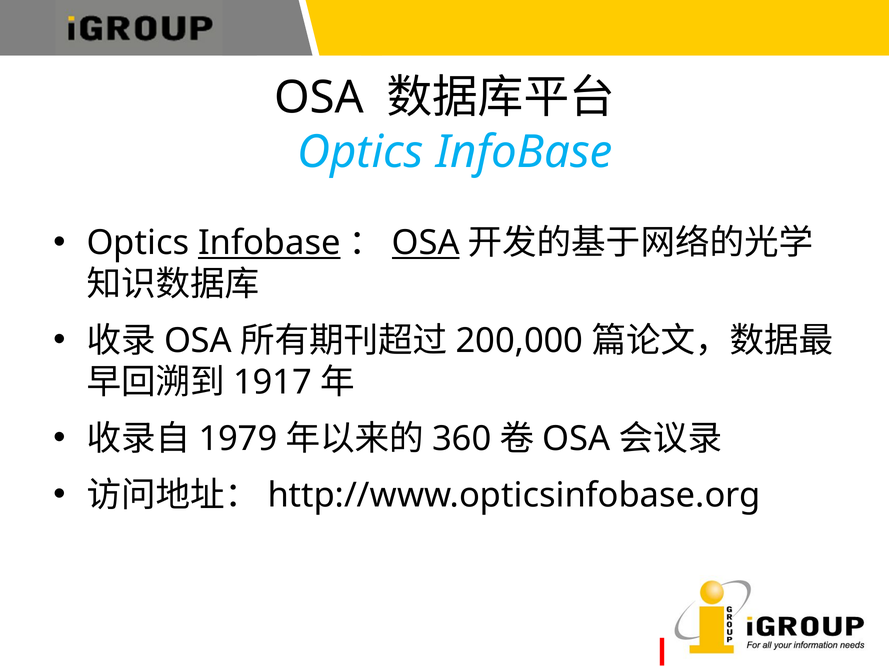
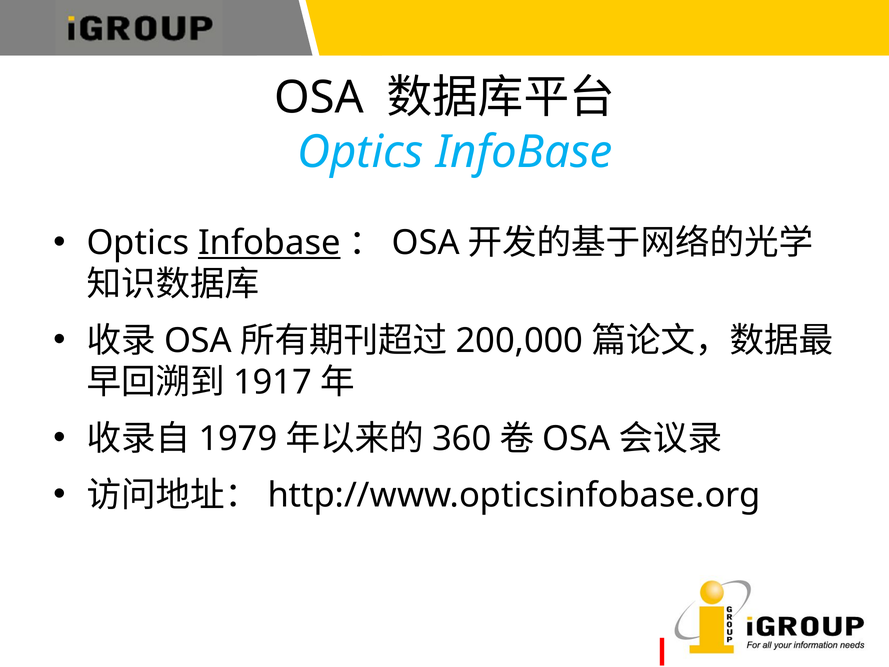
OSA underline: present -> none (426, 243)
